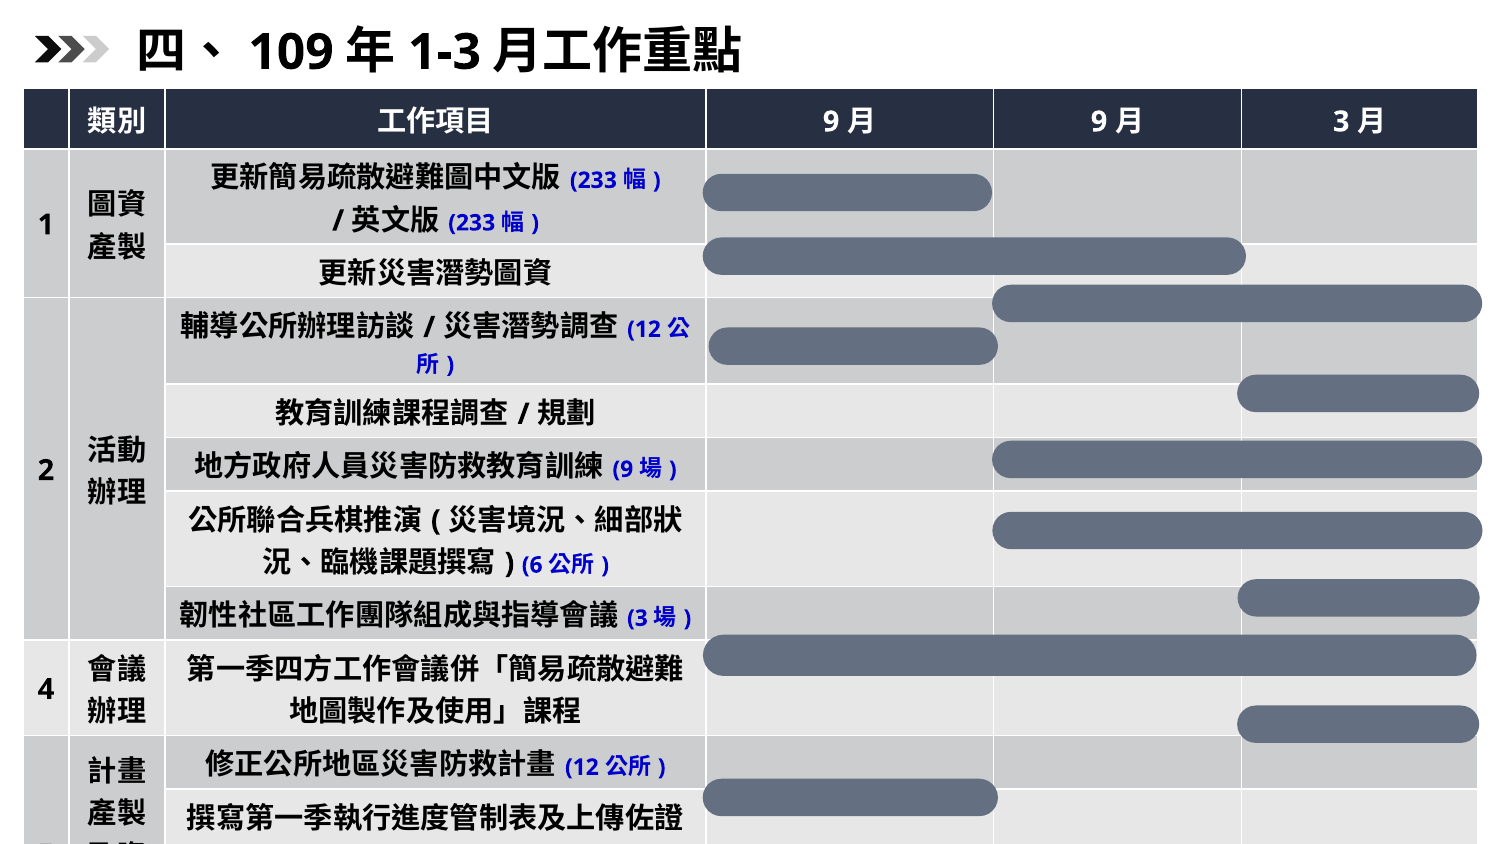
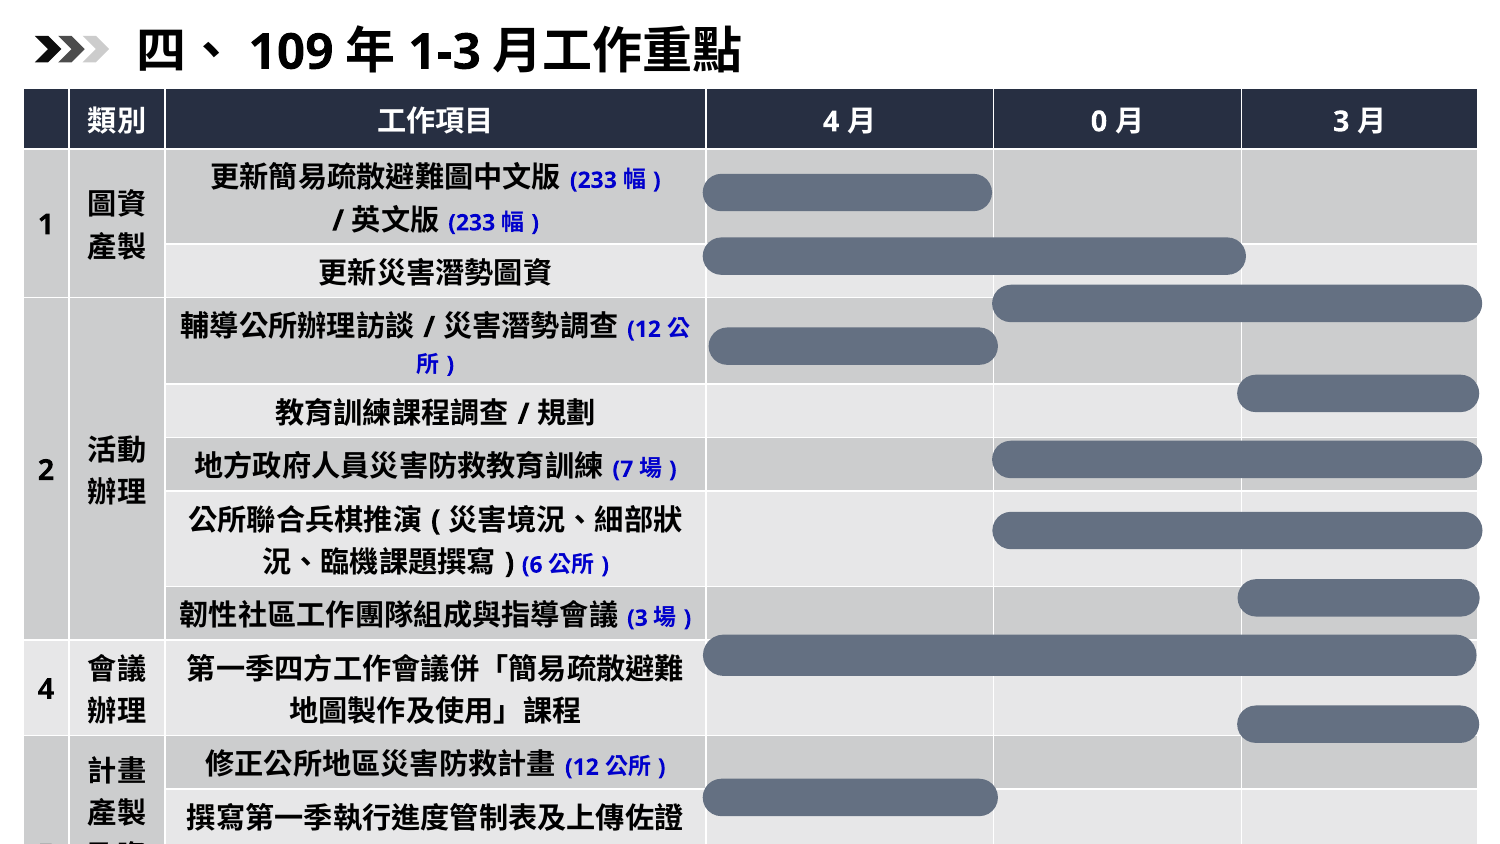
9: 9 -> 4 (831, 122)
9: 9 -> 0 (1099, 122)
9: 9 -> 7 (623, 469)
